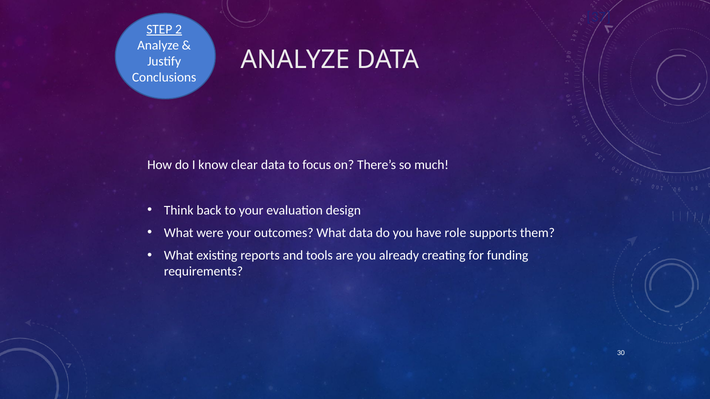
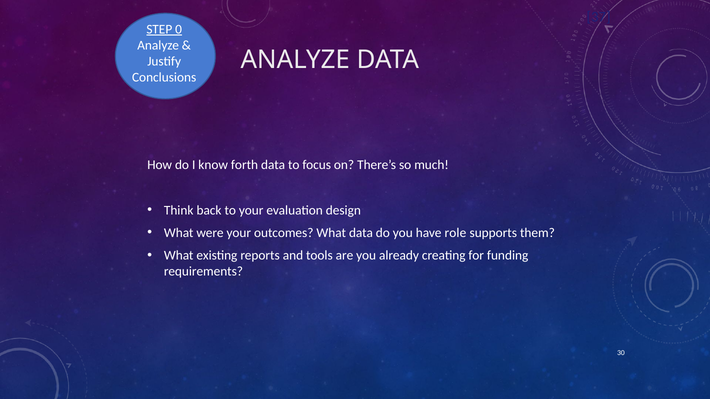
2: 2 -> 0 (179, 29)
clear: clear -> forth (245, 165)
